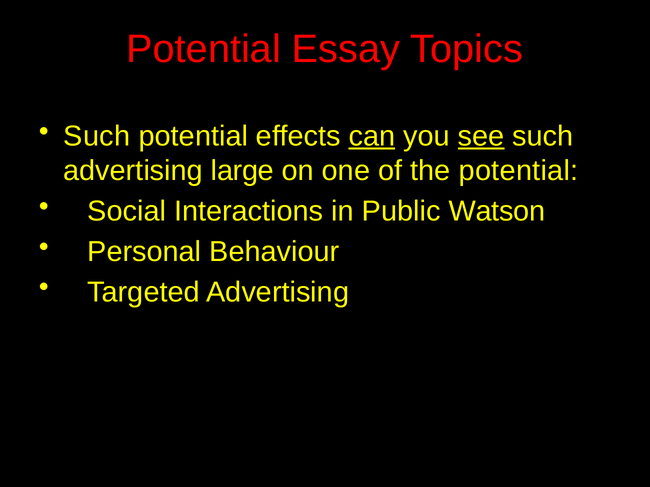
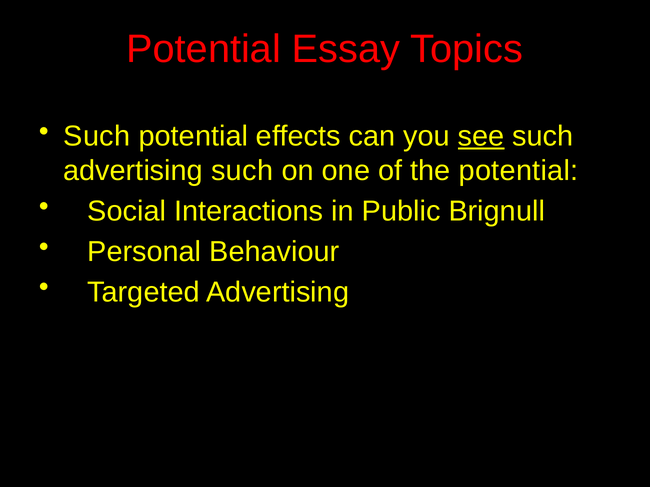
can underline: present -> none (372, 136)
advertising large: large -> such (242, 171)
Watson: Watson -> Brignull (497, 211)
